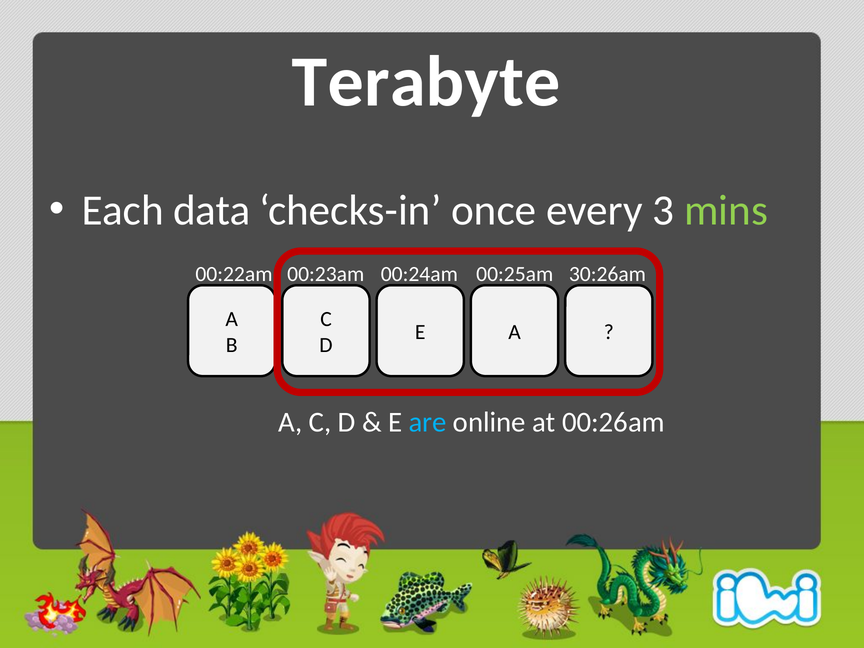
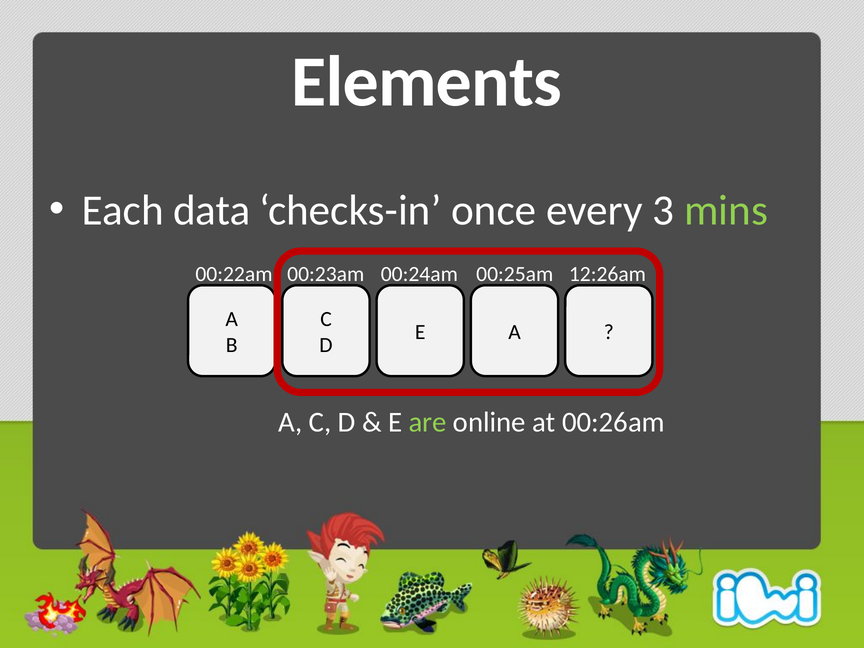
Terabyte: Terabyte -> Elements (427, 82)
30:26am: 30:26am -> 12:26am (607, 274)
are colour: light blue -> light green (428, 422)
